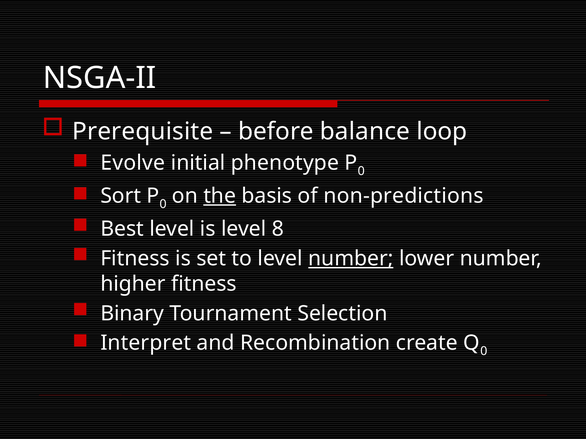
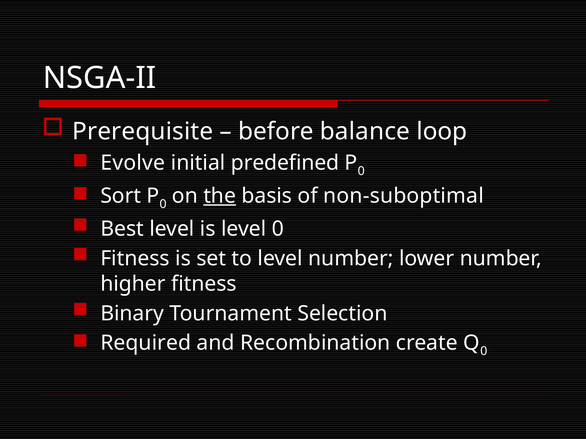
phenotype: phenotype -> predefined (285, 163)
non-predictions: non-predictions -> non-suboptimal (404, 196)
level 8: 8 -> 0 (278, 229)
number underline: present -> none (351, 259)
Interpret: Interpret -> Required (146, 343)
